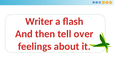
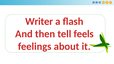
over: over -> feels (84, 34)
